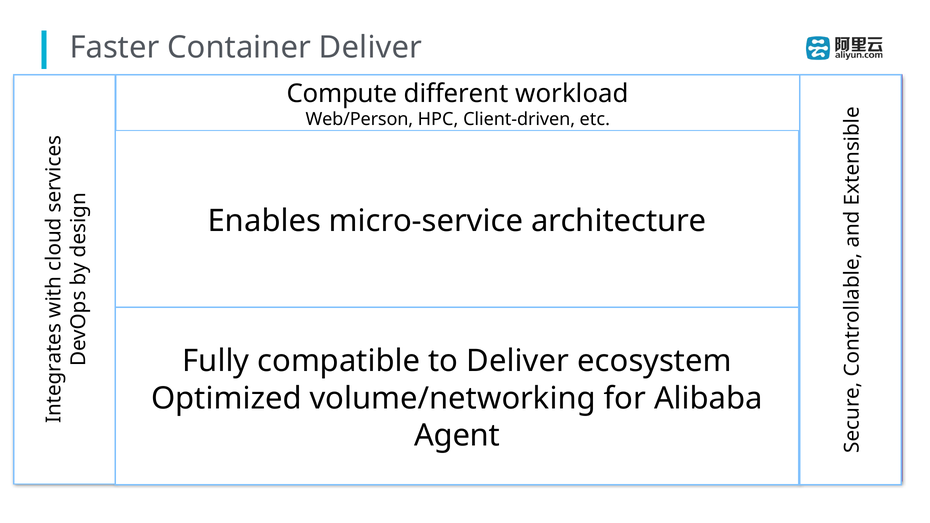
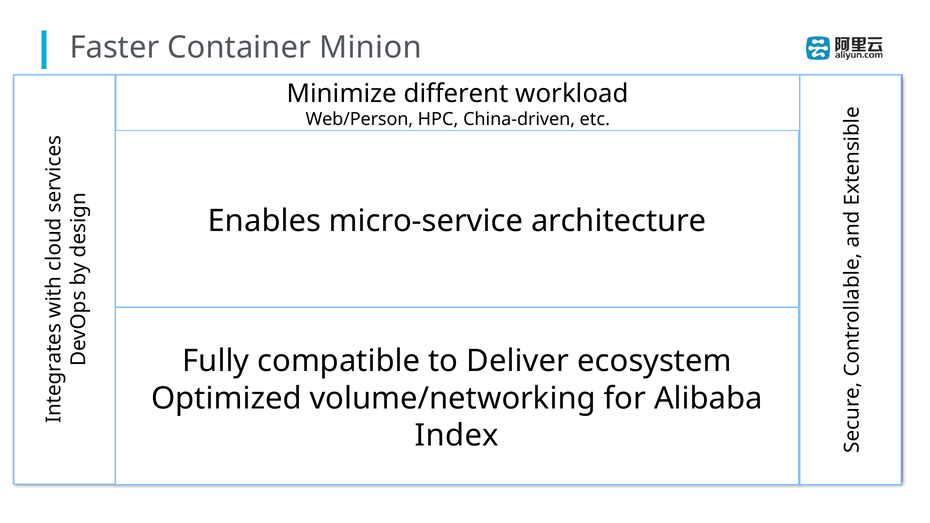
Container Deliver: Deliver -> Minion (370, 47)
Compute: Compute -> Minimize (342, 94)
Client-driven: Client-driven -> China-driven (519, 119)
Agent: Agent -> Index (457, 436)
